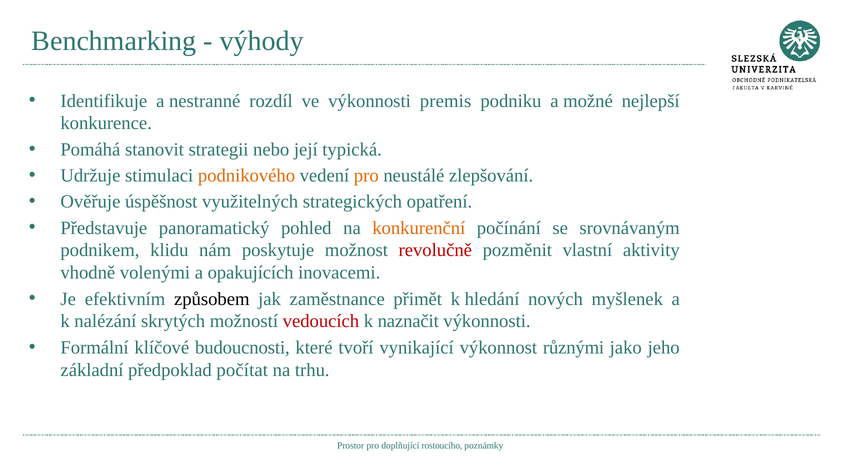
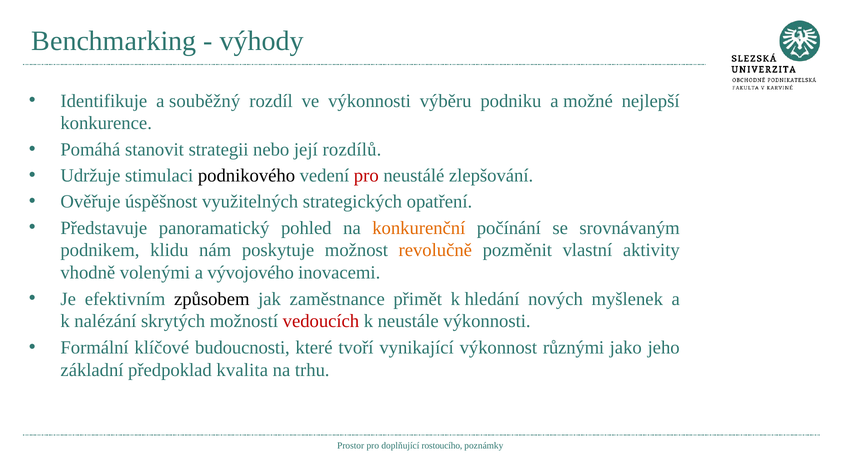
nestranné: nestranné -> souběžný (205, 101)
premis: premis -> výběru (446, 101)
typická: typická -> rozdílů (352, 149)
podnikového colour: orange -> black (246, 176)
pro colour: orange -> red (366, 176)
revolučně colour: red -> orange (435, 250)
opakujících: opakujících -> vývojového (251, 273)
naznačit: naznačit -> neustále (408, 321)
počítat: počítat -> kvalita (242, 370)
